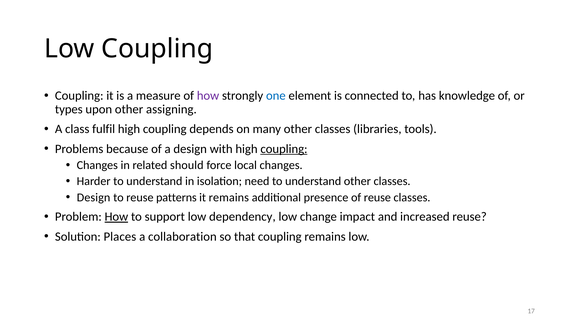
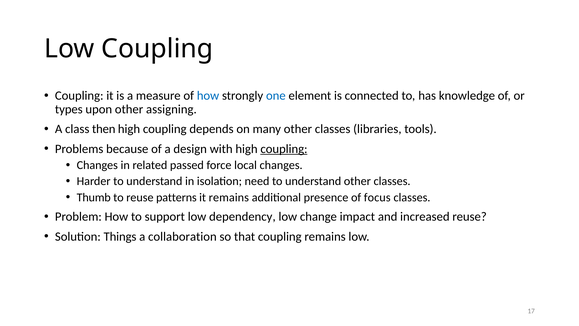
how colour: purple -> blue (208, 96)
fulfil: fulfil -> then (104, 129)
should: should -> passed (187, 165)
Design: Design -> Thumb (94, 197)
of reuse: reuse -> focus (377, 197)
How underline: present -> none (116, 217)
Places: Places -> Things (120, 236)
